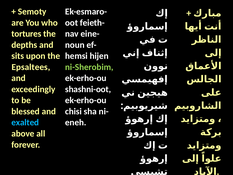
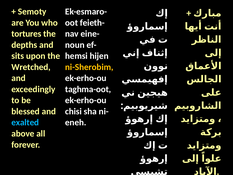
Epsaltees: Epsaltees -> Wretched (31, 67)
ni-Sherobim colour: light green -> yellow (89, 67)
shashni-oot: shashni-oot -> taghma-oot (88, 89)
